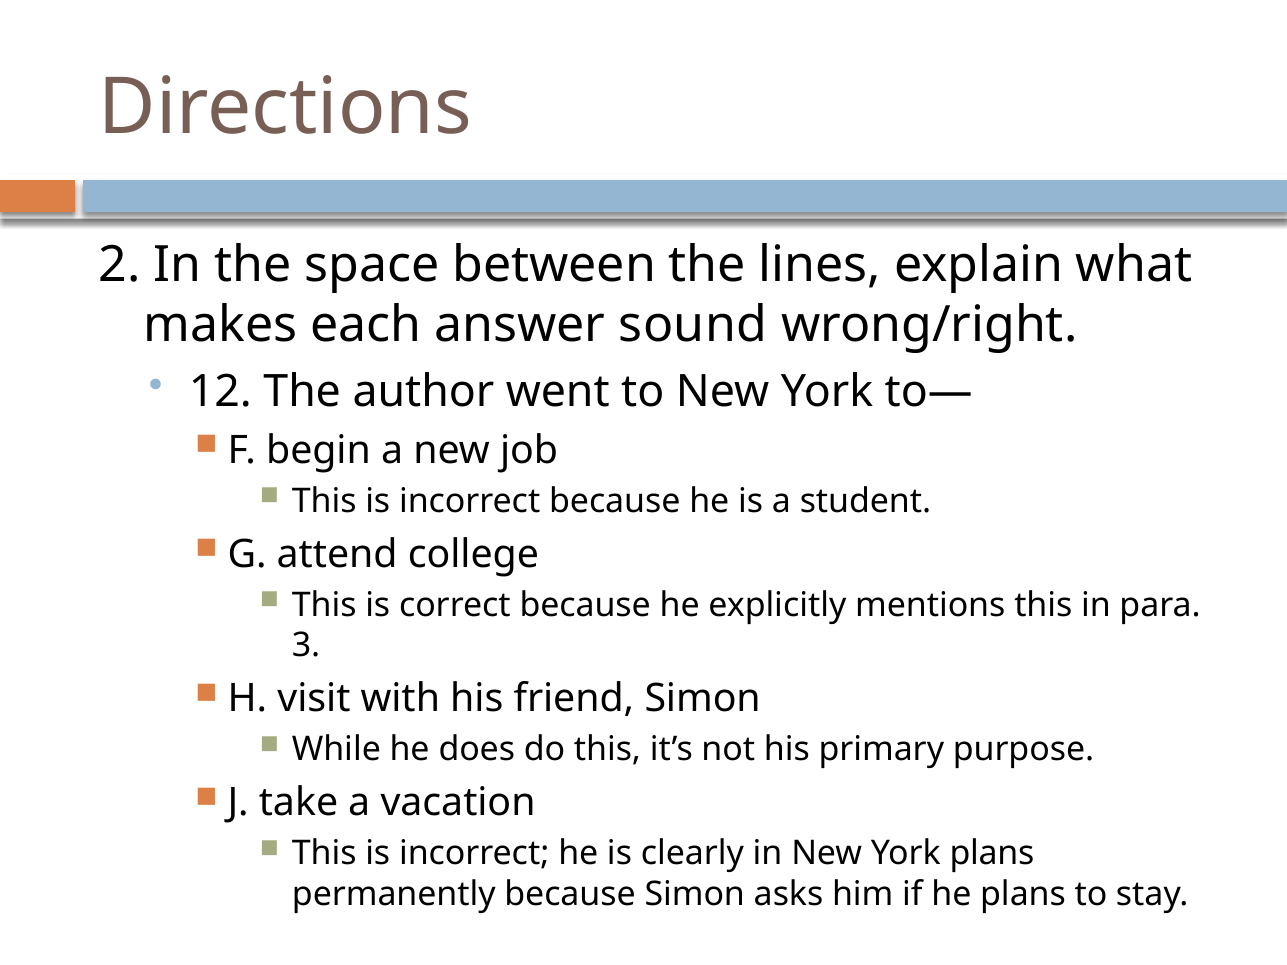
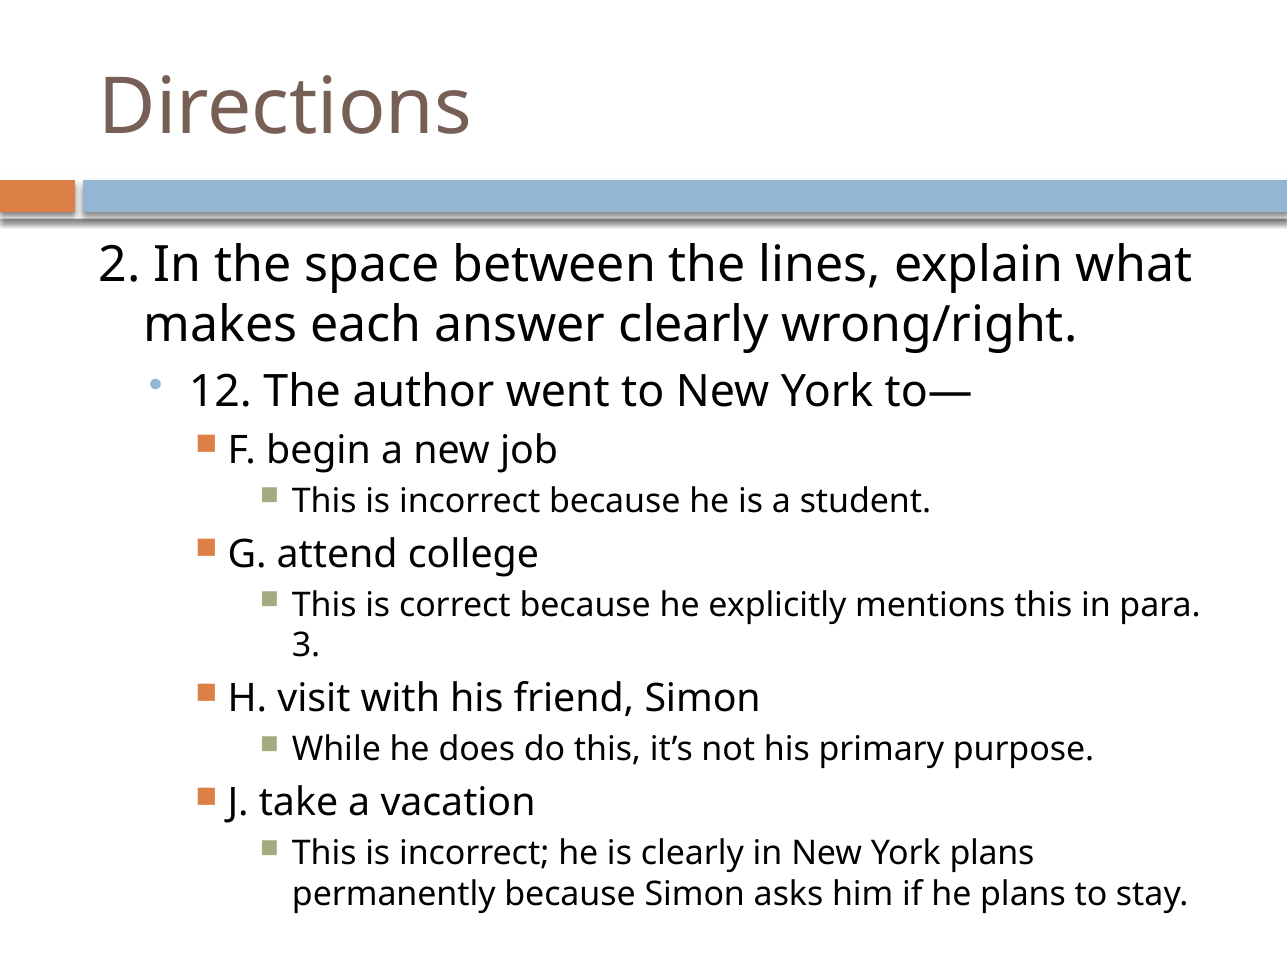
answer sound: sound -> clearly (694, 325)
